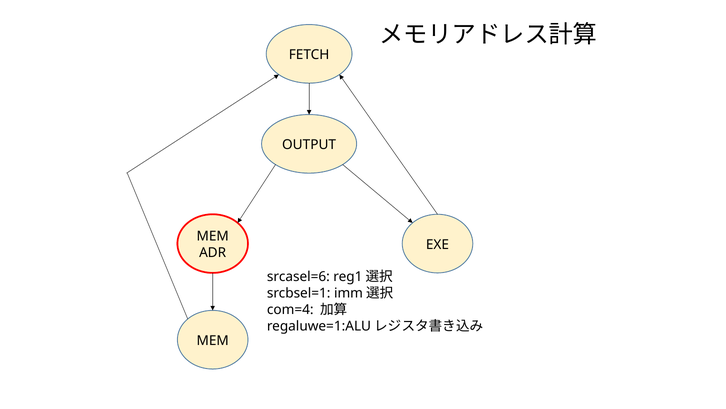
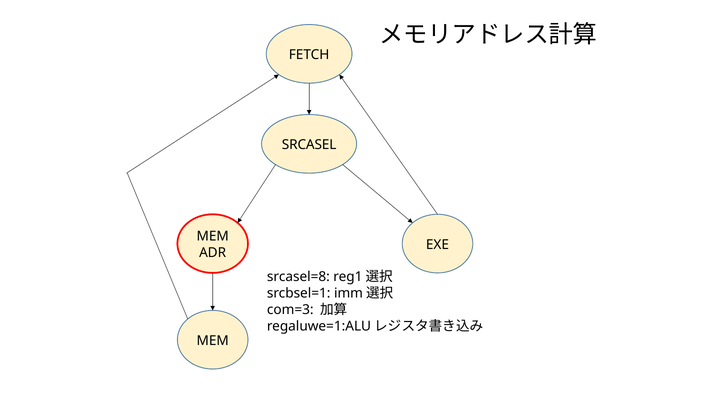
OUTPUT: OUTPUT -> SRCASEL (309, 145)
srcasel=6: srcasel=6 -> srcasel=8 (298, 277)
com=4: com=4 -> com=3 (290, 309)
